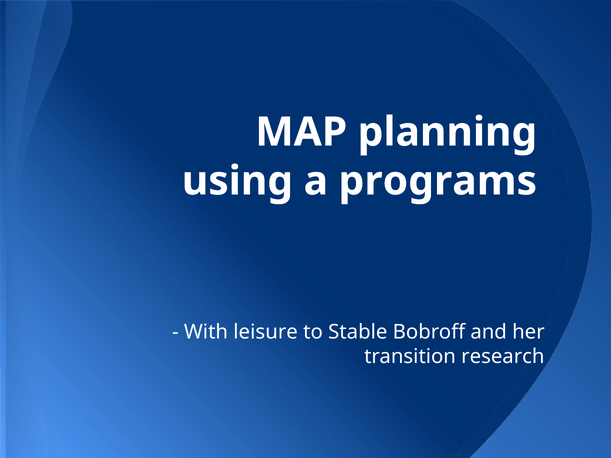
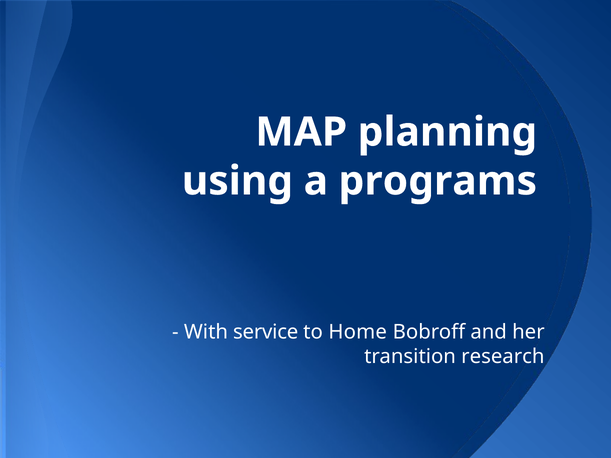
leisure: leisure -> service (266, 332)
Stable: Stable -> Home (358, 332)
